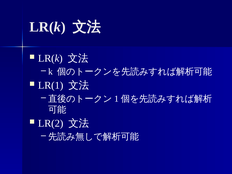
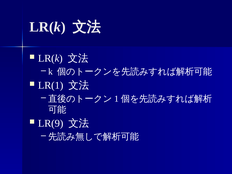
LR(2: LR(2 -> LR(9 (51, 123)
